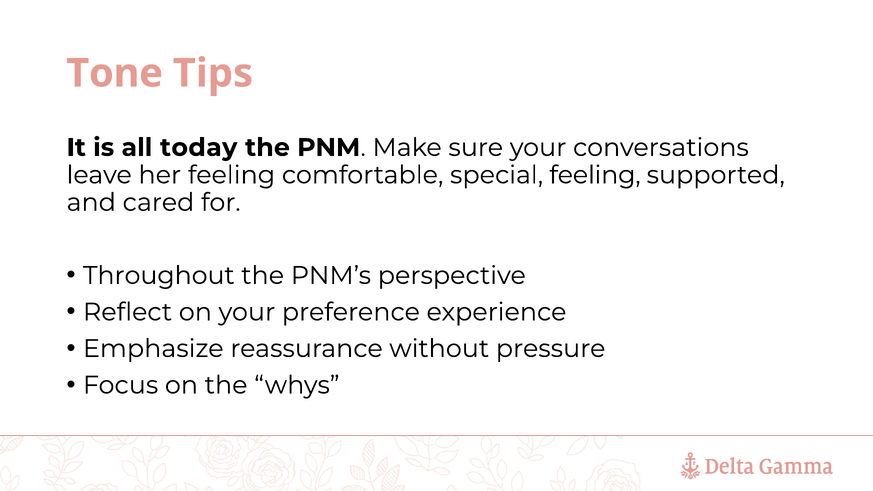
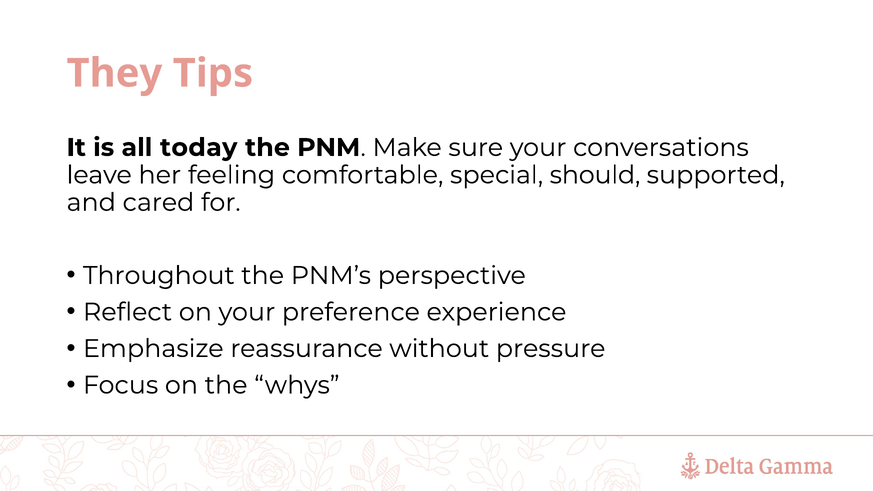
Tone: Tone -> They (114, 73)
special feeling: feeling -> should (595, 175)
